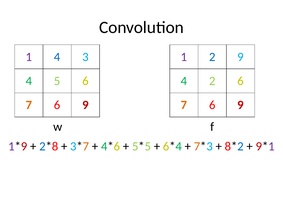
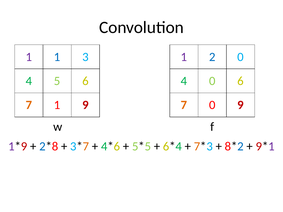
1 4: 4 -> 1 (57, 57)
2 9: 9 -> 0 (241, 57)
4 2: 2 -> 0 (212, 81)
6: 6 -> 1 (57, 105)
6: 6 -> 0 (212, 105)
